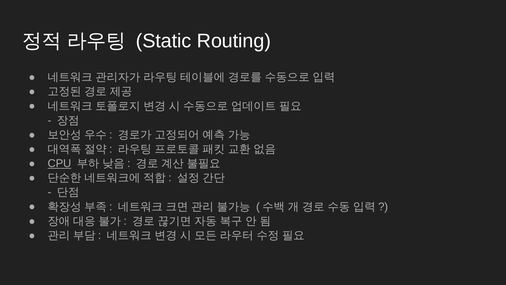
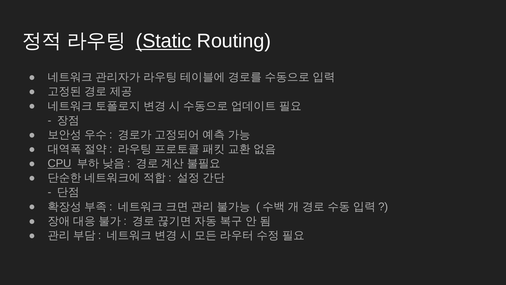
Static underline: none -> present (164, 41)
